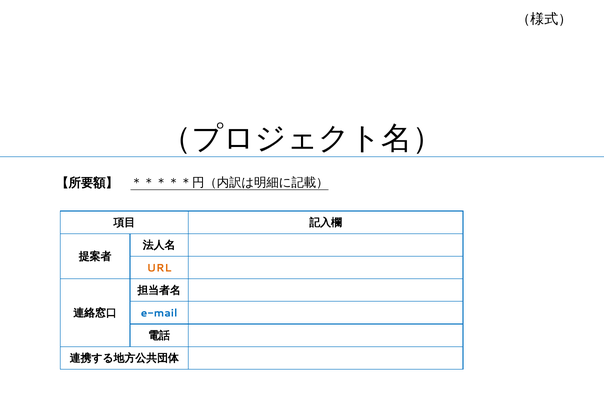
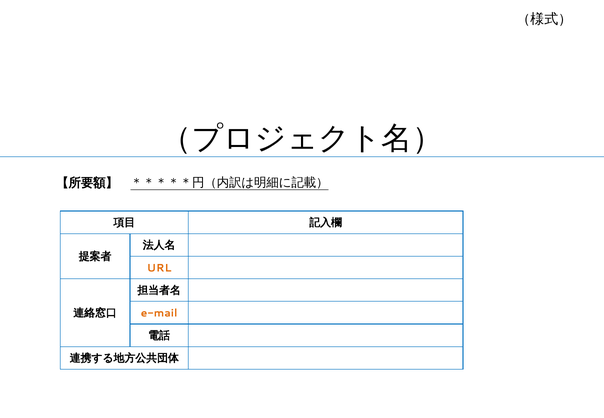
e-mail colour: blue -> orange (159, 313)
